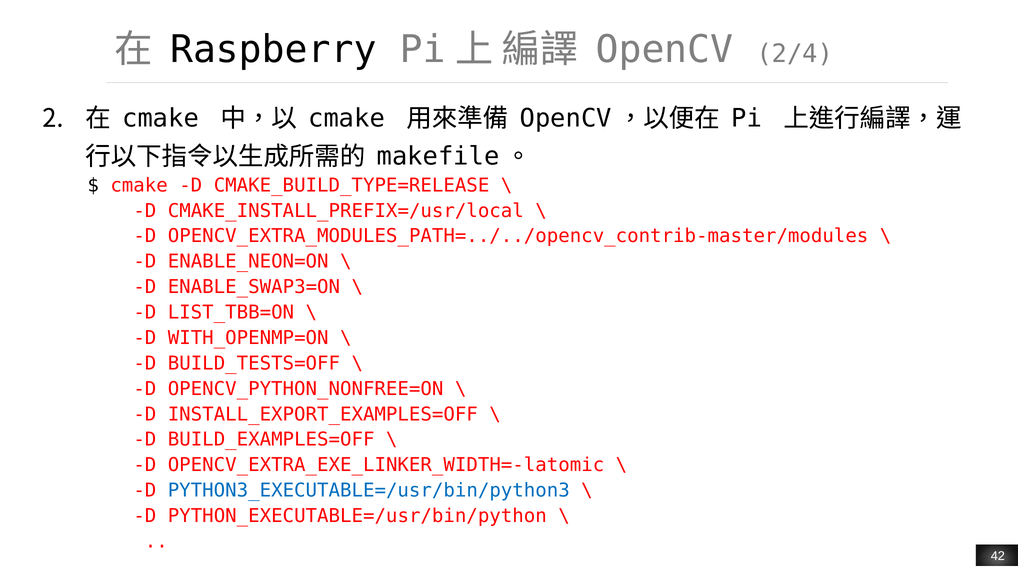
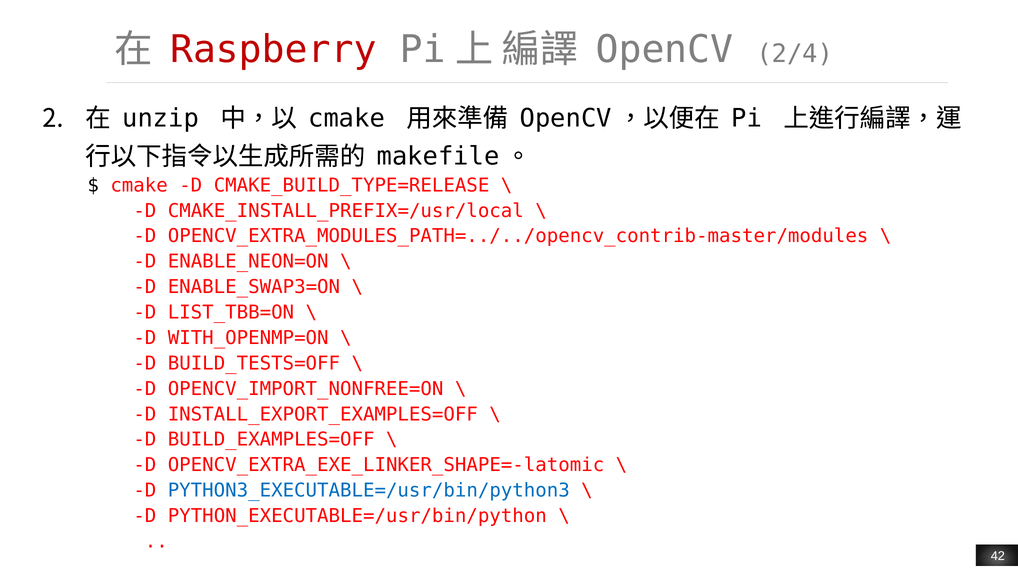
Raspberry colour: black -> red (273, 50)
cmake: cmake -> unzip (161, 119)
OPENCV_PYTHON_NONFREE=ON: OPENCV_PYTHON_NONFREE=ON -> OPENCV_IMPORT_NONFREE=ON (306, 389)
OPENCV_EXTRA_EXE_LINKER_WIDTH=-latomic: OPENCV_EXTRA_EXE_LINKER_WIDTH=-latomic -> OPENCV_EXTRA_EXE_LINKER_SHAPE=-latomic (386, 466)
